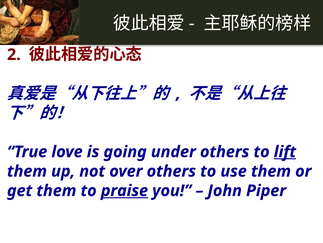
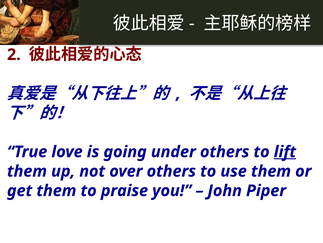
praise underline: present -> none (124, 190)
